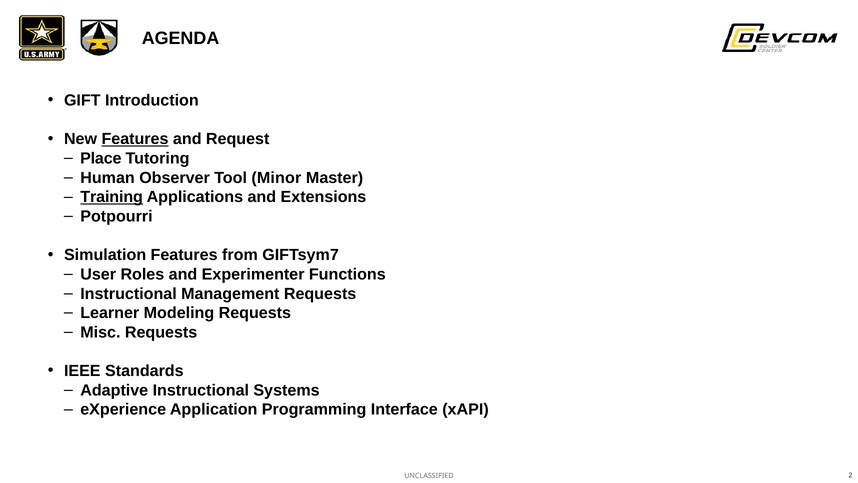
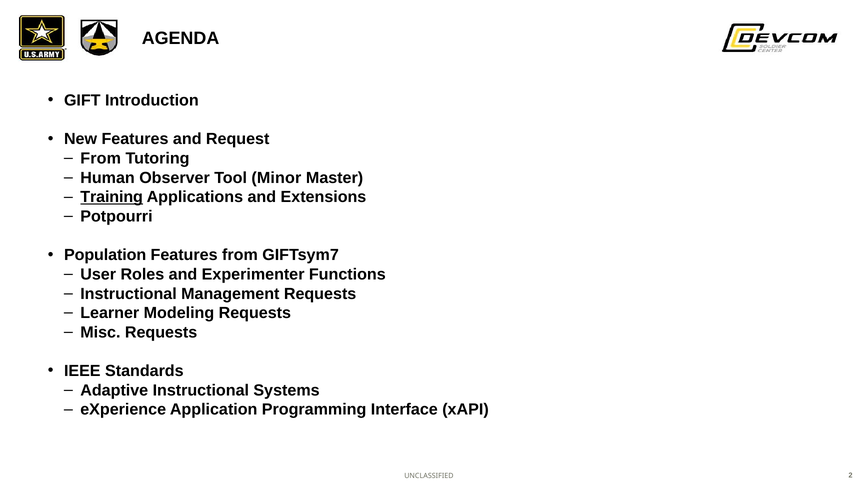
Features underline: present -> none (135, 139)
Place: Place -> From (101, 158)
Simulation: Simulation -> Population (105, 255)
